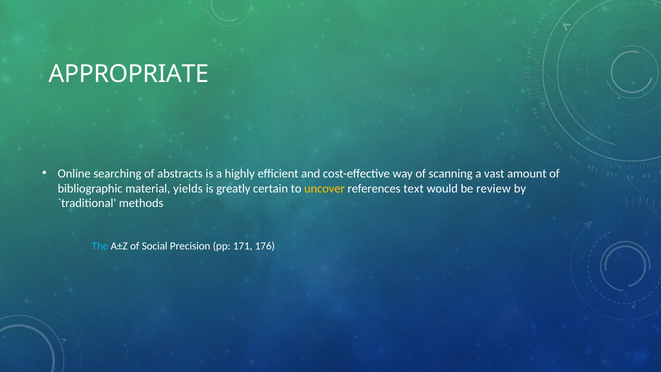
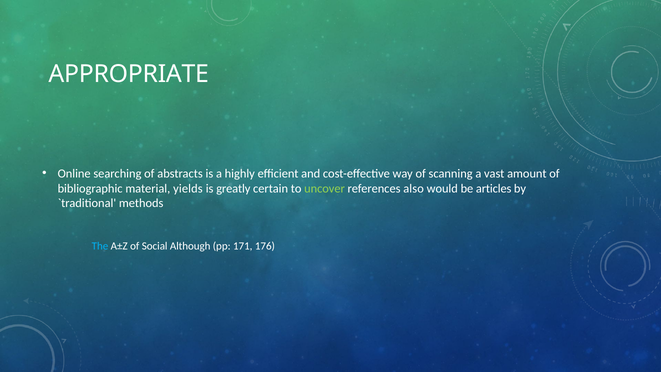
uncover colour: yellow -> light green (325, 188)
text: text -> also (414, 188)
review: review -> articles (494, 188)
Precision: Precision -> Although (190, 246)
